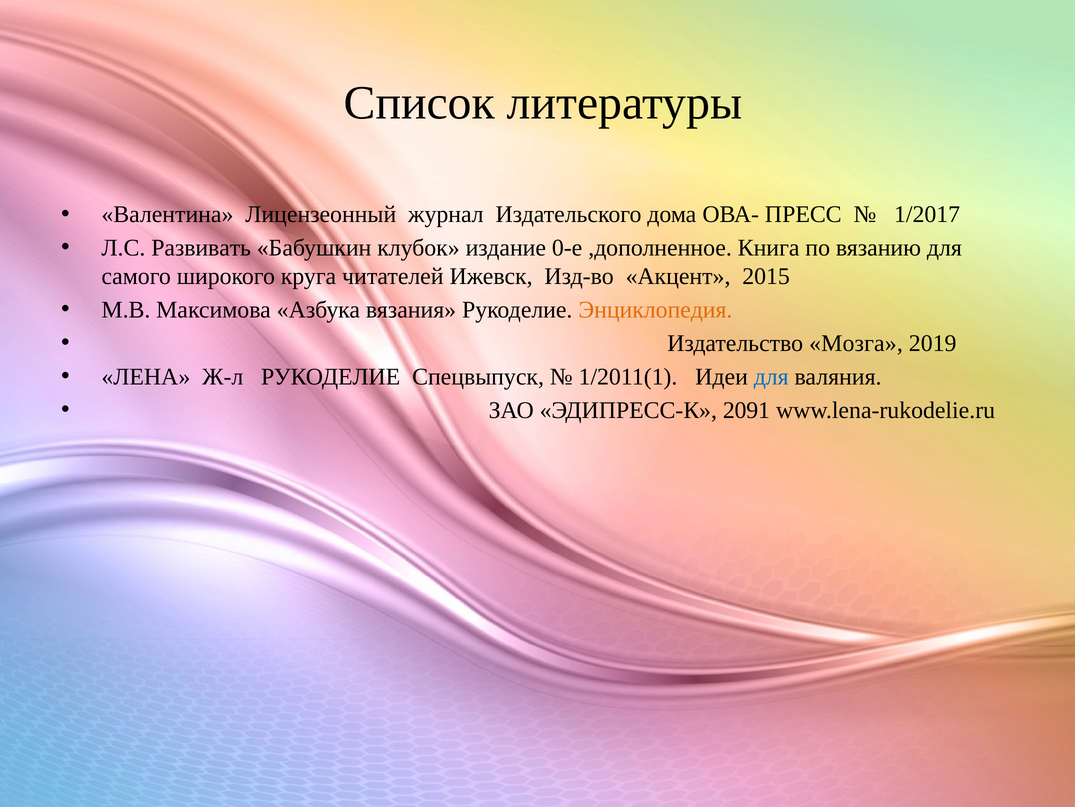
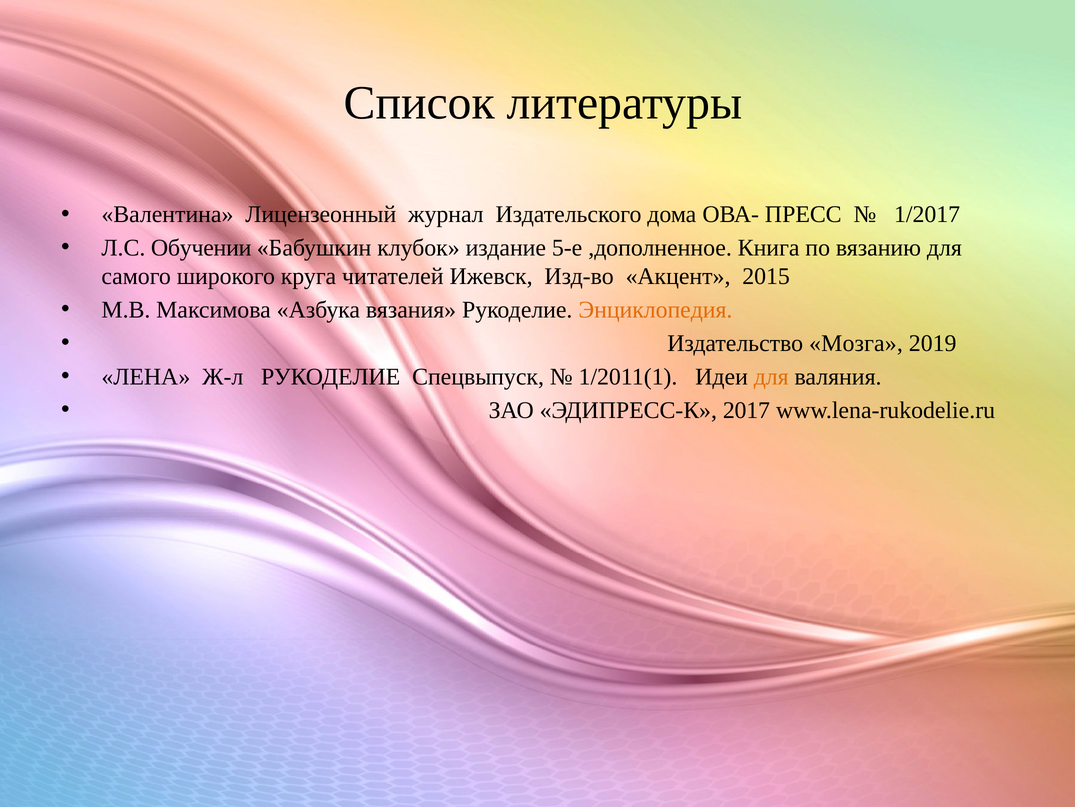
Развивать: Развивать -> Обучении (201, 248)
0-е: 0-е -> 5-е (567, 248)
для colour: blue -> orange (771, 376)
2091: 2091 -> 2017 (746, 410)
